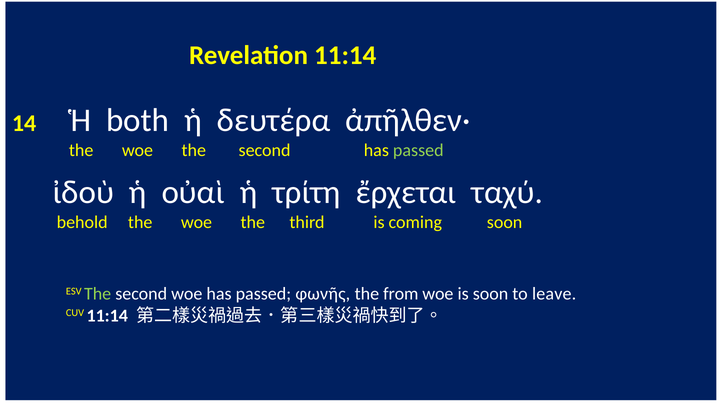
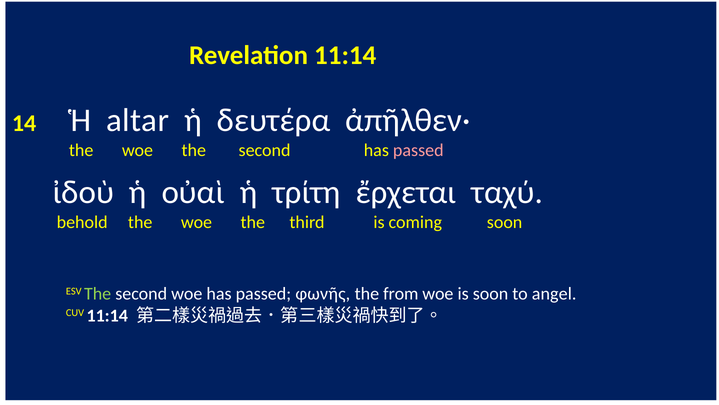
both: both -> altar (138, 121)
passed colour: light green -> pink (418, 150)
leave: leave -> angel (554, 294)
